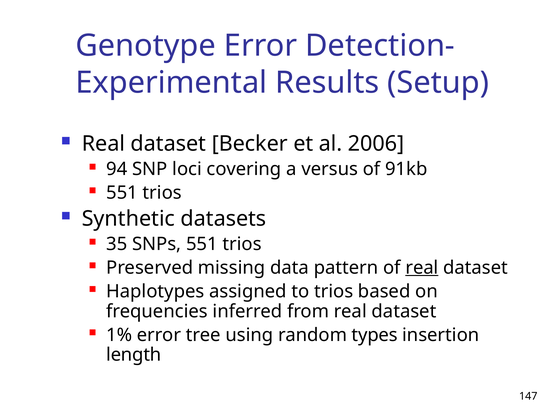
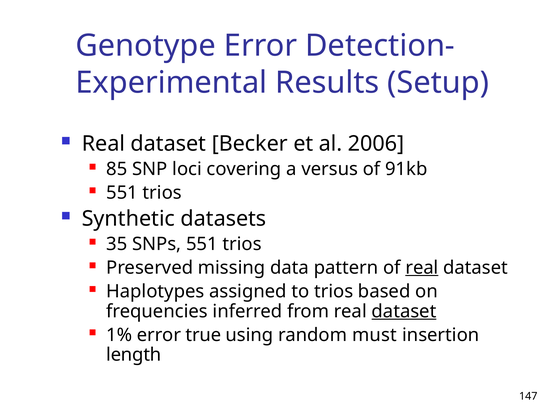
94: 94 -> 85 (117, 169)
dataset underline: none -> present (404, 311)
tree: tree -> true (203, 335)
types: types -> must (374, 335)
